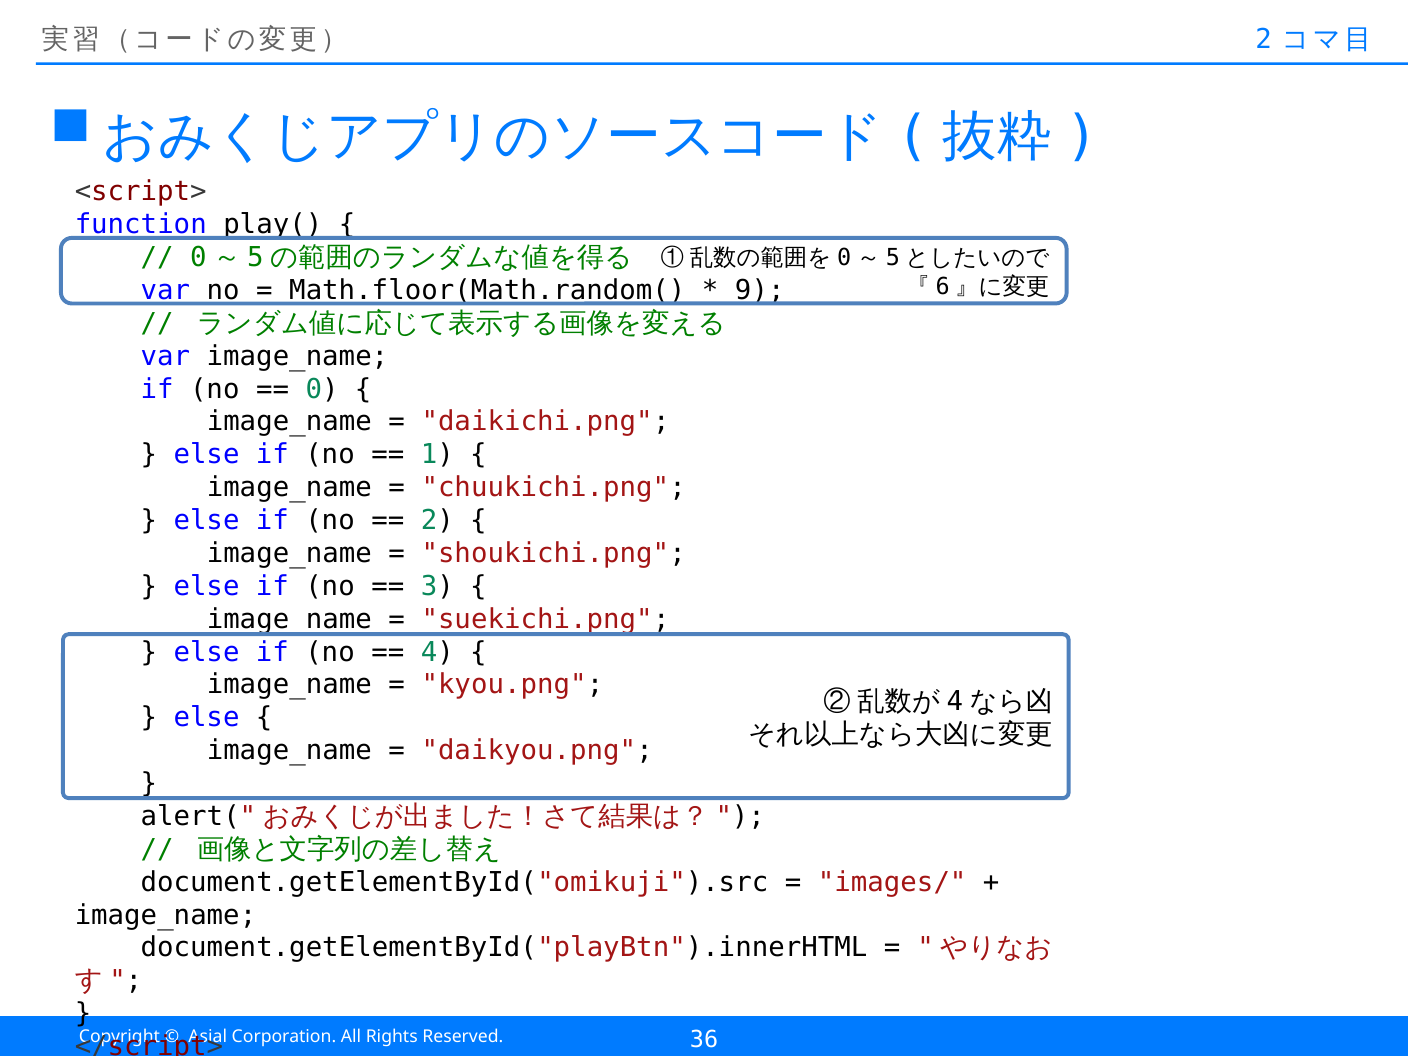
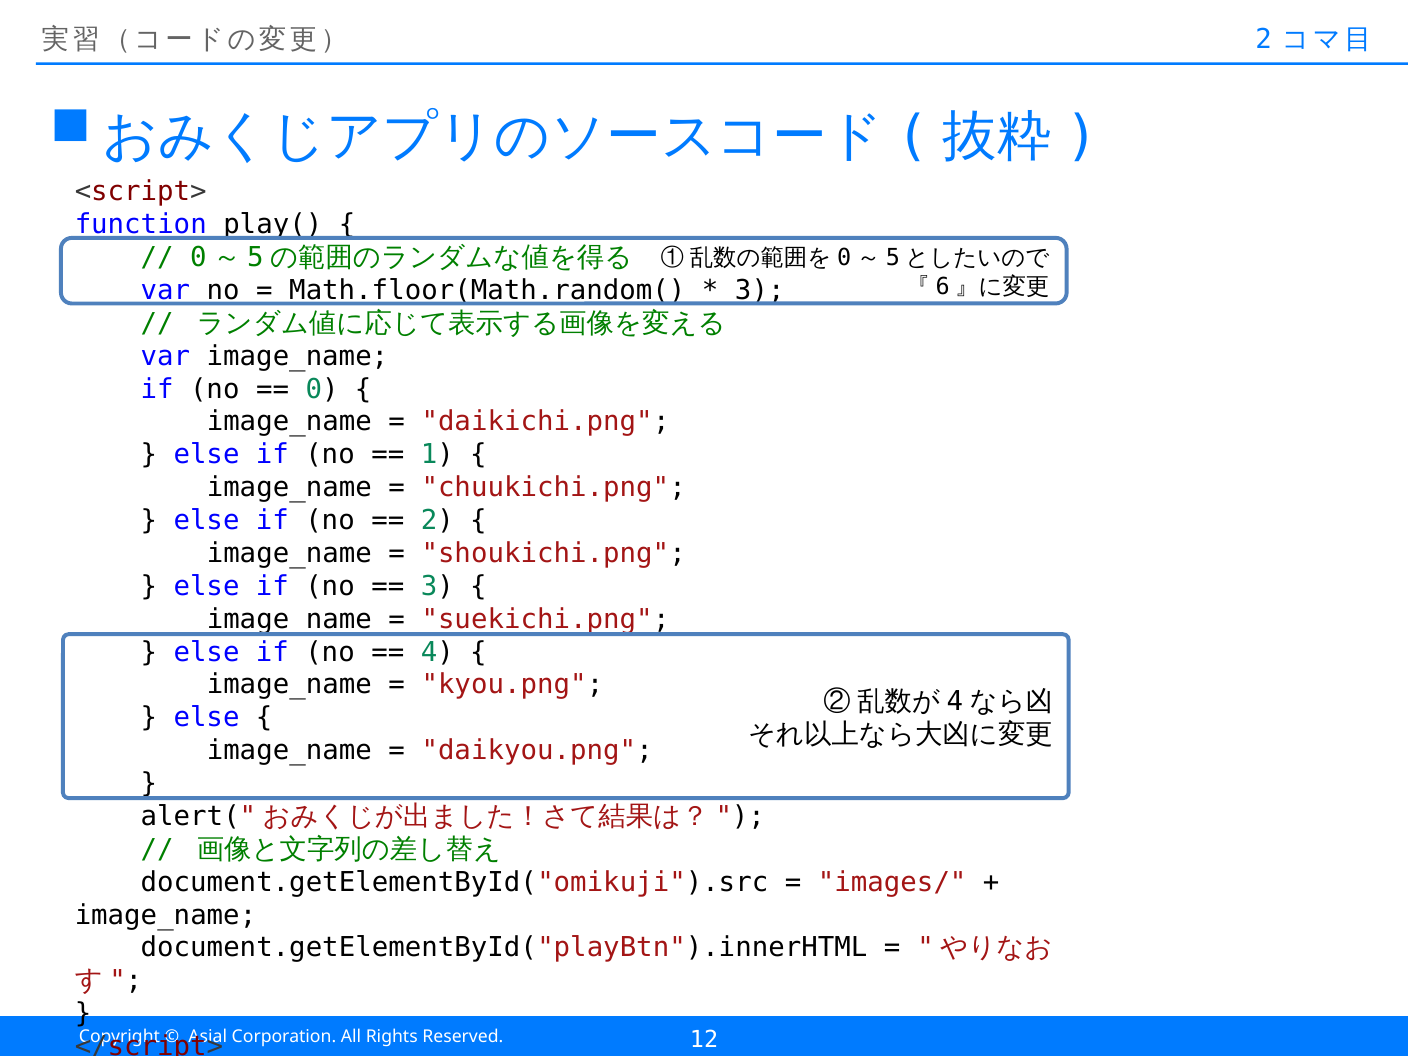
9: 9 -> 3 (760, 290)
36: 36 -> 12 (704, 1039)
